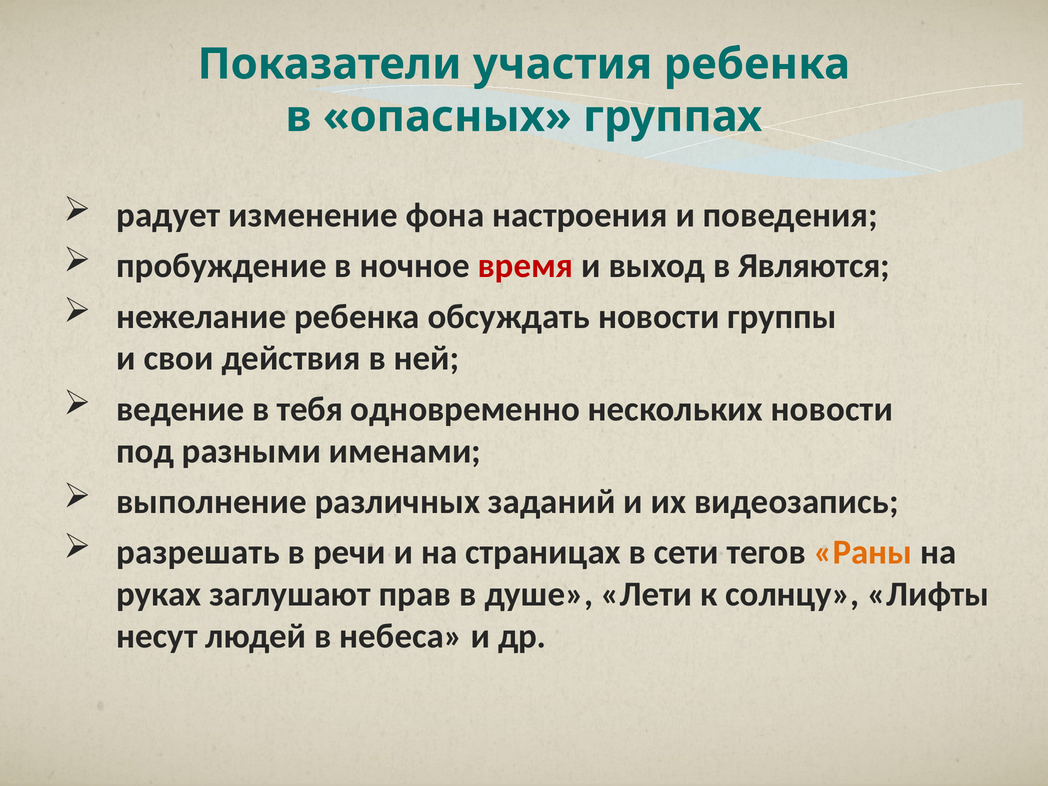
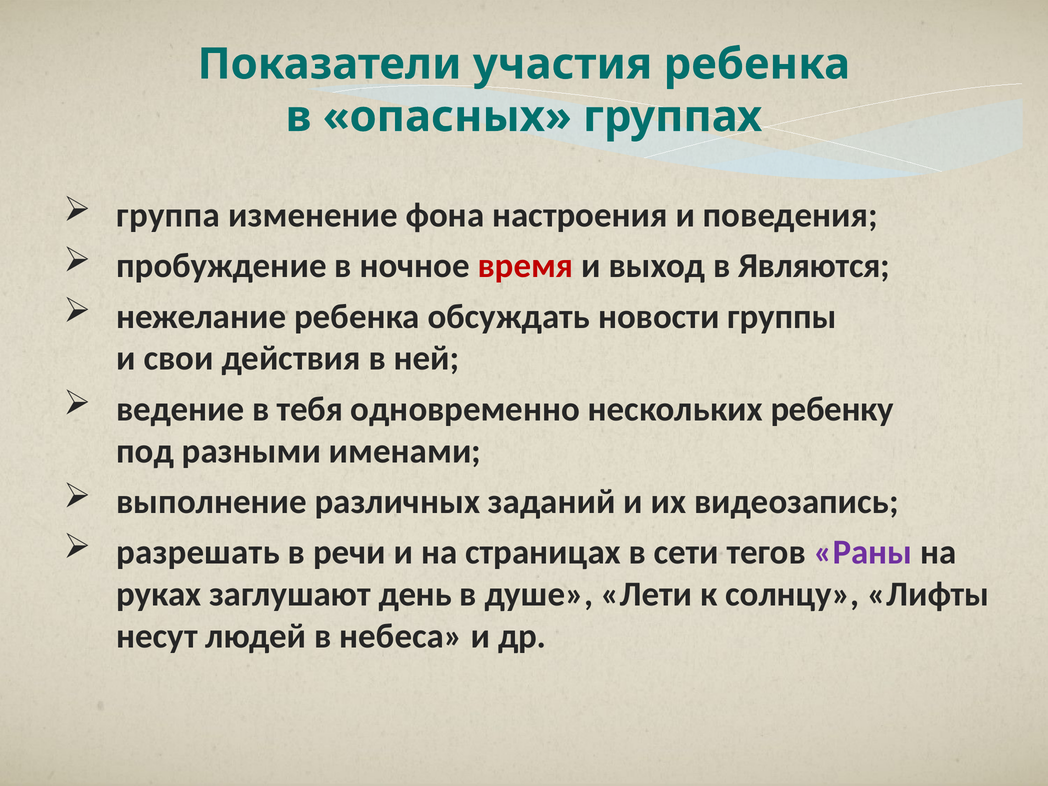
радует: радует -> группа (168, 215)
нескольких новости: новости -> ребенку (832, 409)
Раны colour: orange -> purple (863, 552)
прав: прав -> день (415, 594)
